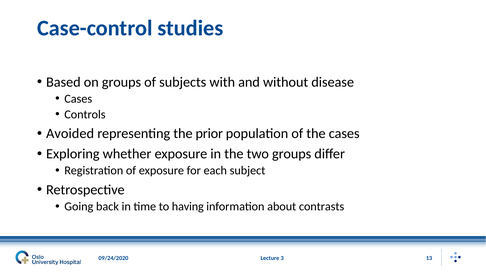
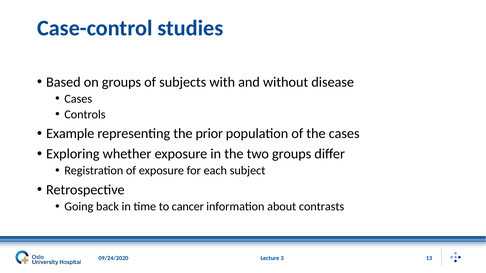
Avoided: Avoided -> Example (70, 134)
having: having -> cancer (188, 207)
